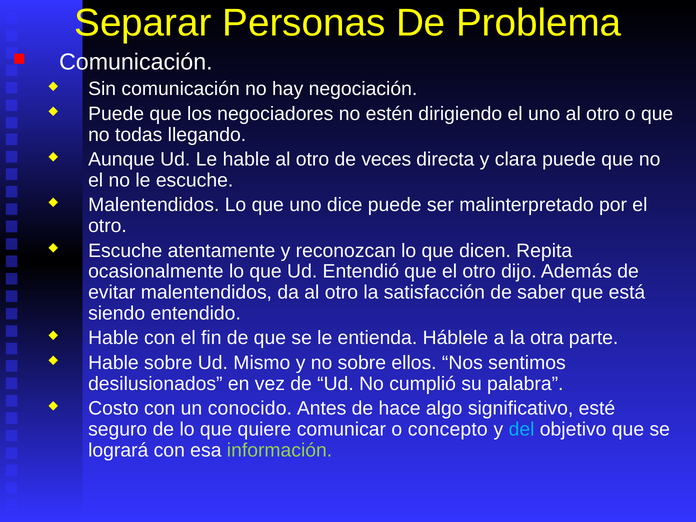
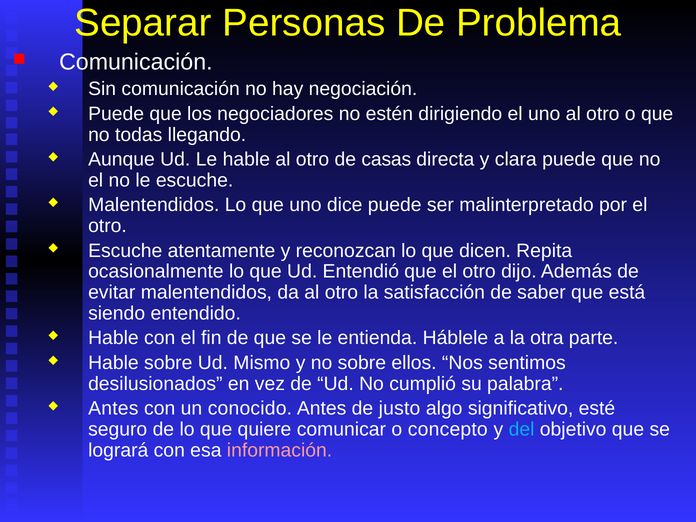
veces: veces -> casas (386, 159)
Costo: Costo -> Antes (113, 408)
hace: hace -> justo (400, 408)
información colour: light green -> pink (280, 450)
